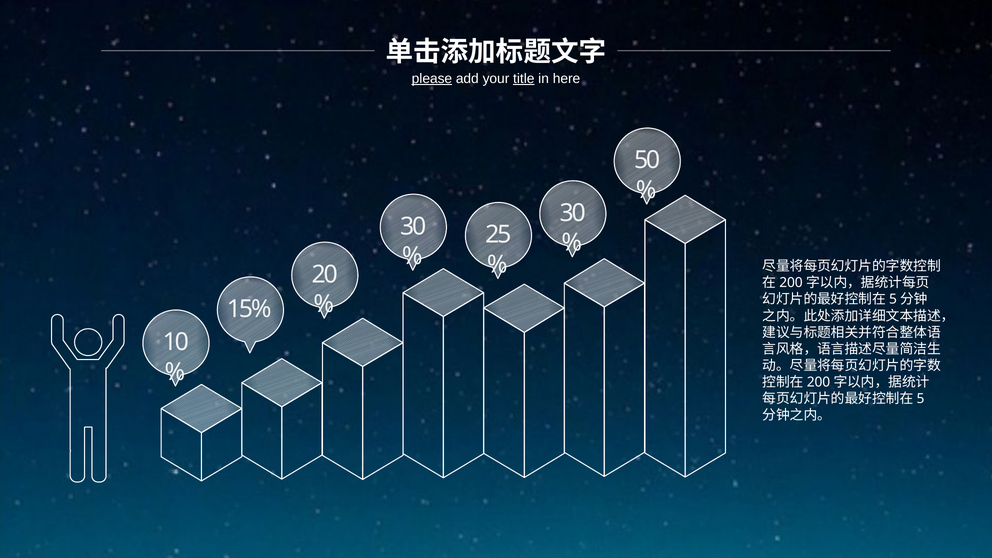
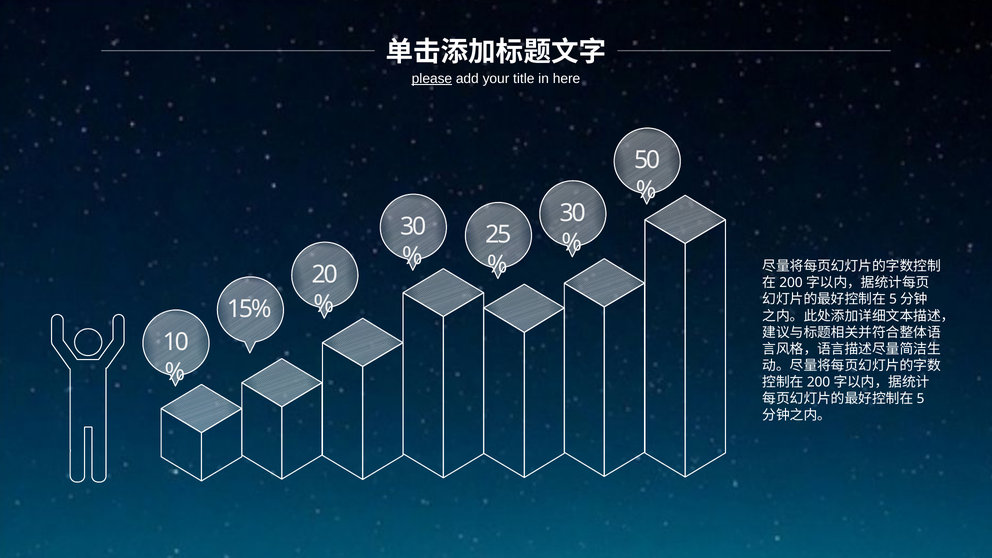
title underline: present -> none (524, 79)
